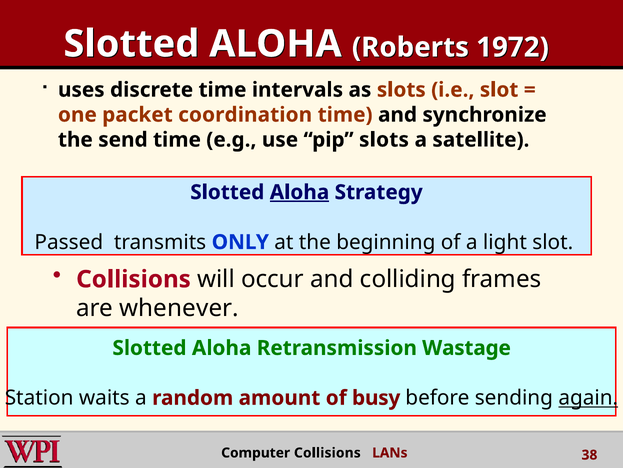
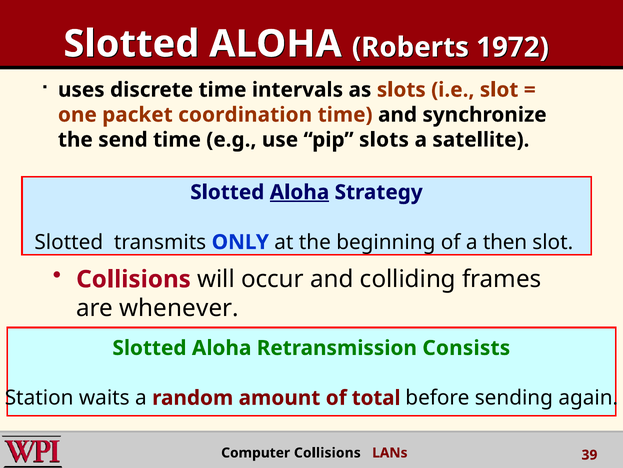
Passed: Passed -> Slotted (69, 242)
light: light -> then (505, 242)
Wastage: Wastage -> Consists (466, 348)
busy: busy -> total (376, 397)
again underline: present -> none (588, 397)
38: 38 -> 39 (589, 454)
